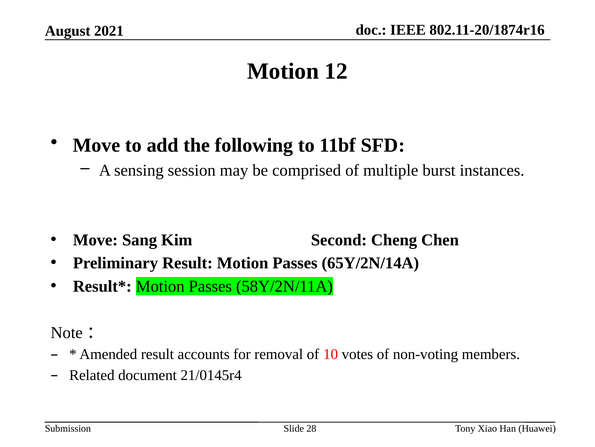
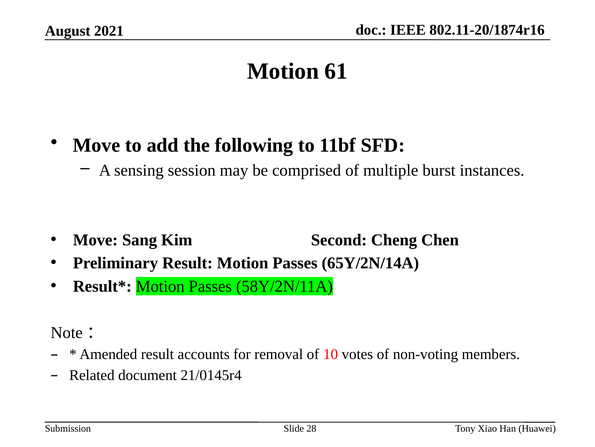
12: 12 -> 61 (336, 71)
